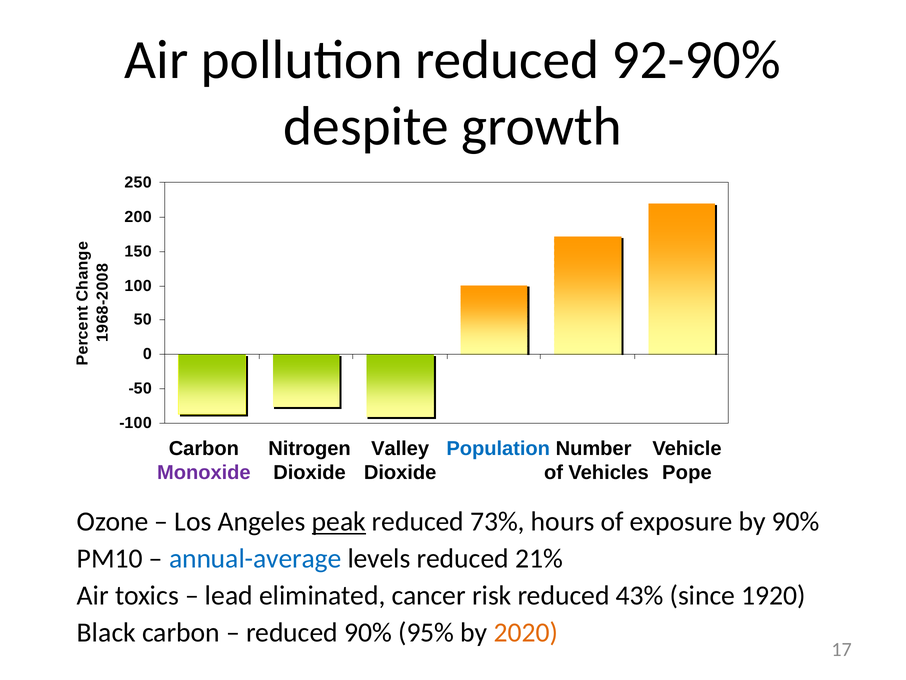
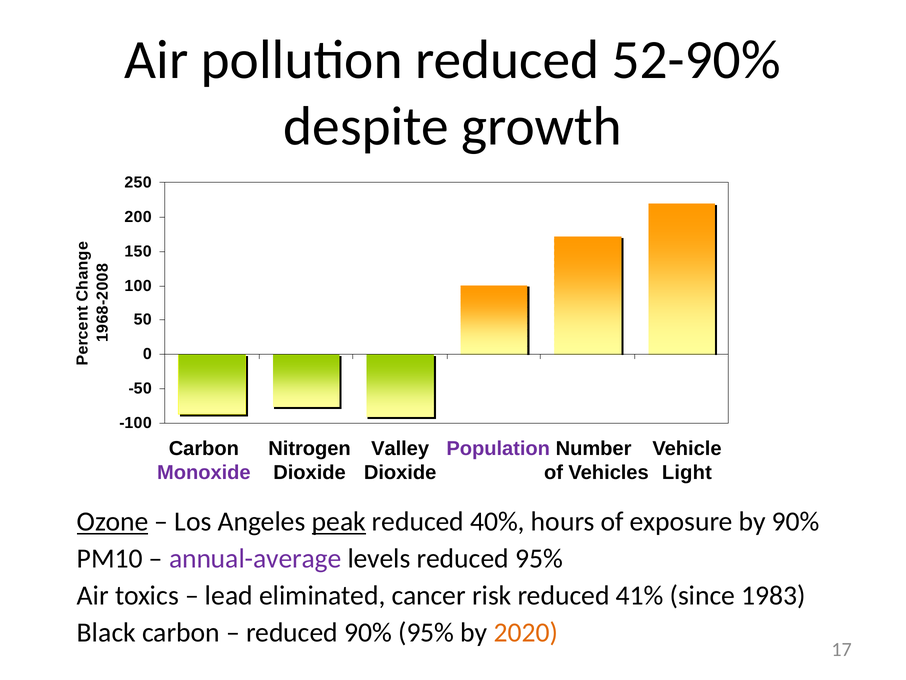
92-90%: 92-90% -> 52-90% (696, 60)
Population colour: blue -> purple (498, 448)
Pope: Pope -> Light (687, 472)
Ozone underline: none -> present (113, 521)
73%: 73% -> 40% (498, 521)
annual-average colour: blue -> purple (255, 558)
reduced 21%: 21% -> 95% (539, 558)
43%: 43% -> 41% (640, 595)
1920: 1920 -> 1983 (774, 595)
